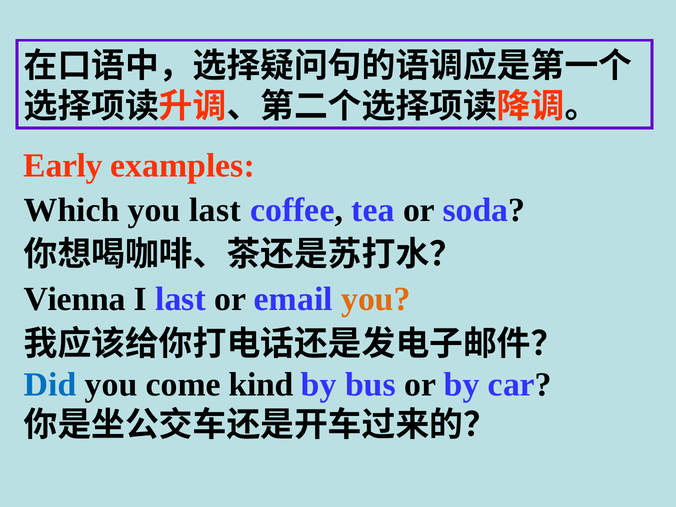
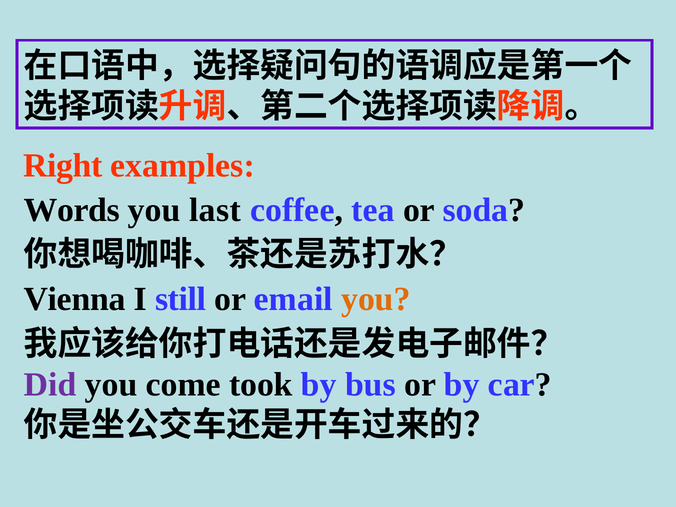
Early: Early -> Right (63, 165)
Which: Which -> Words (72, 210)
I last: last -> still (181, 299)
Did colour: blue -> purple (50, 384)
kind: kind -> took (261, 384)
